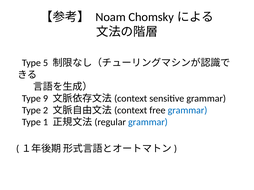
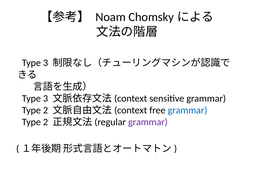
5: 5 -> 3 (46, 63)
9: 9 -> 3 (46, 99)
1: 1 -> 2 (46, 122)
grammar colour: blue -> purple (148, 122)
